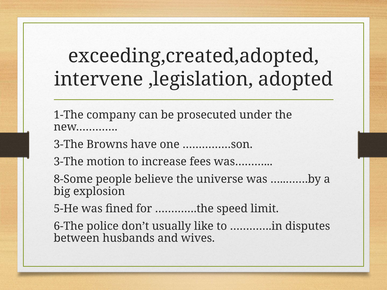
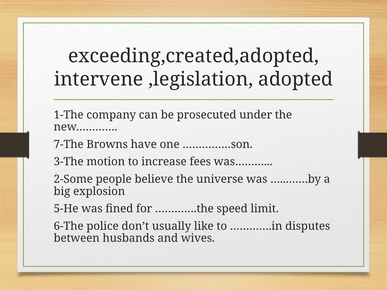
3-The: 3-The -> 7-The (69, 144)
8-Some: 8-Some -> 2-Some (73, 179)
